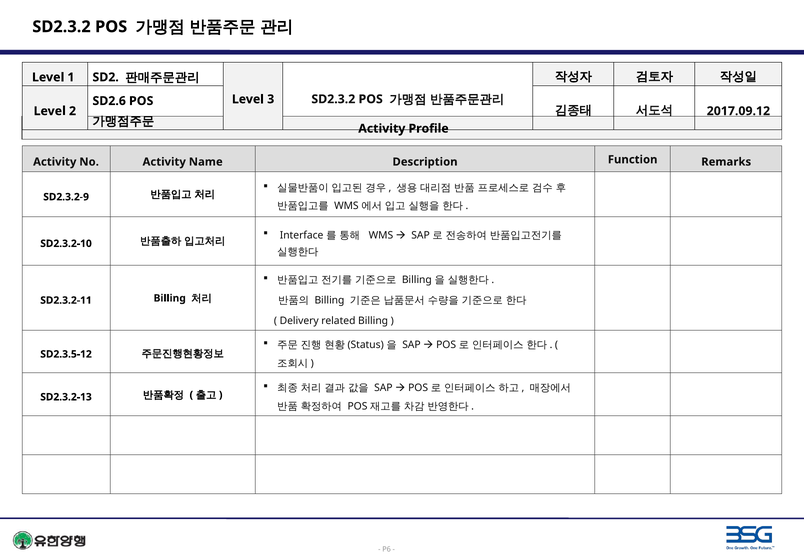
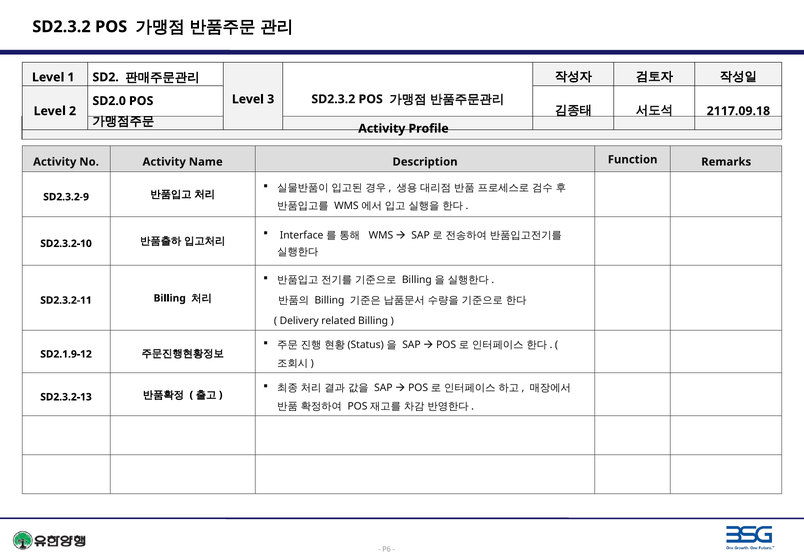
SD2.6: SD2.6 -> SD2.0 (109, 101)
2017.09.12: 2017.09.12 -> 2117.09.18 (738, 111)
SD2.3.5-12: SD2.3.5-12 -> SD2.1.9-12 (66, 354)
